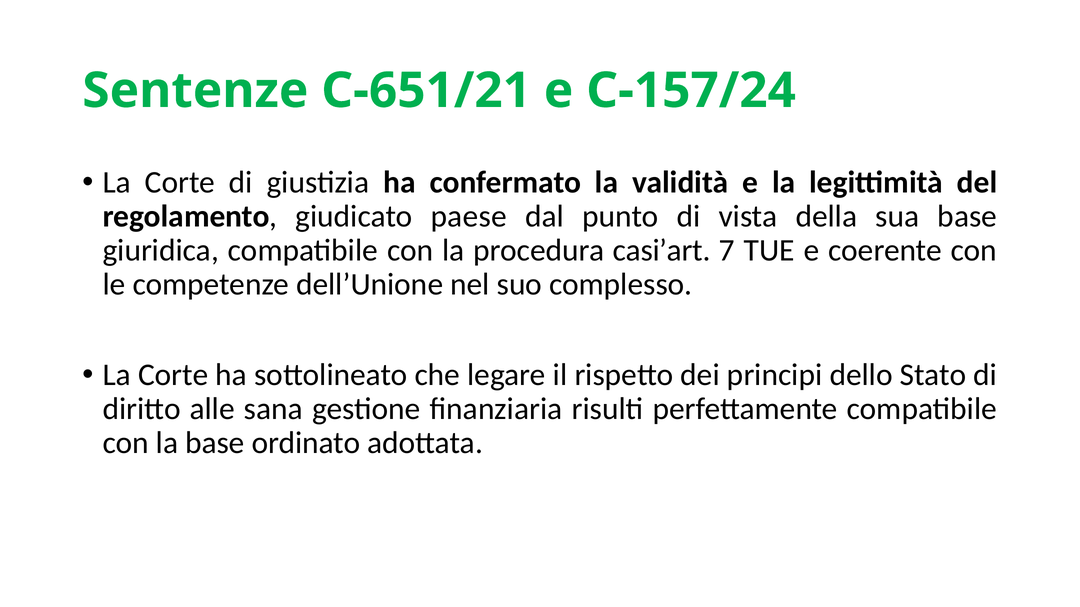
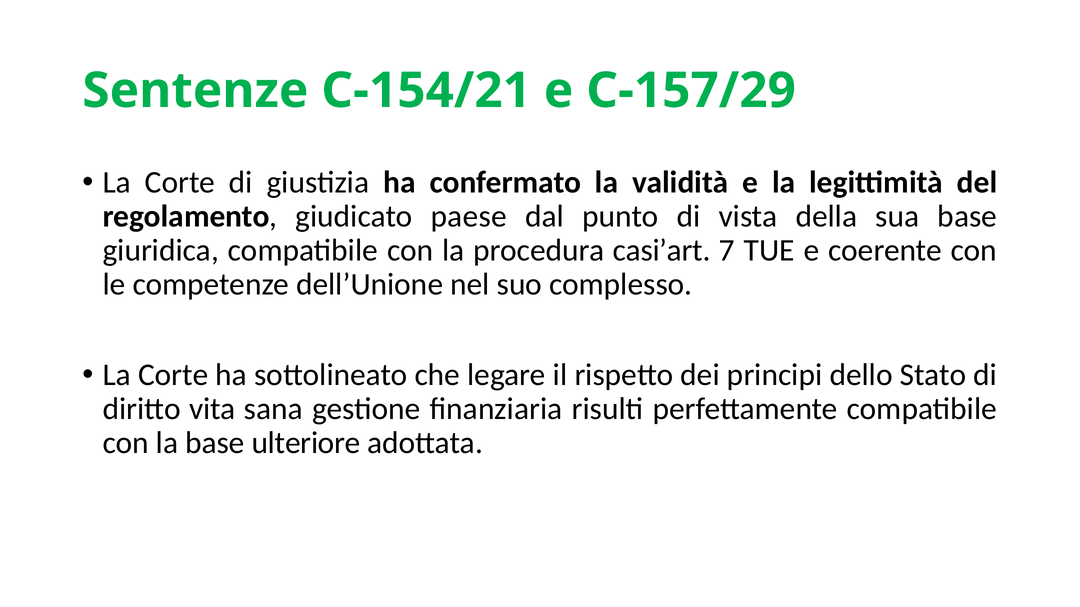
C-651/21: C-651/21 -> C-154/21 (426, 91)
C-157/24: C-157/24 -> C-157/29 (691, 91)
alle: alle -> vita (212, 409)
ordinato: ordinato -> ulteriore (306, 443)
